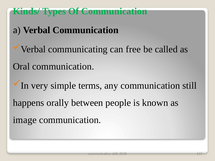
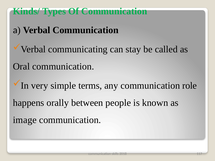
free: free -> stay (133, 49)
still: still -> role (190, 86)
